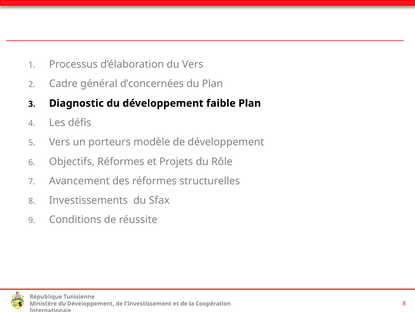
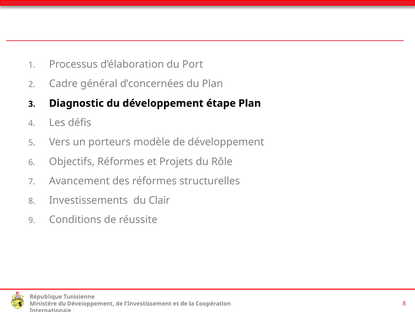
du Vers: Vers -> Port (193, 64)
faible: faible -> étape (221, 103)
Sfax: Sfax -> Clair (159, 200)
